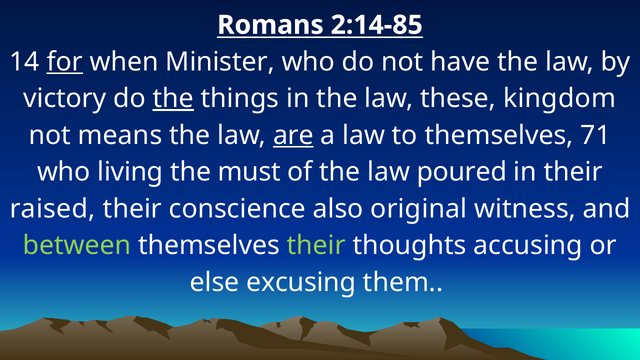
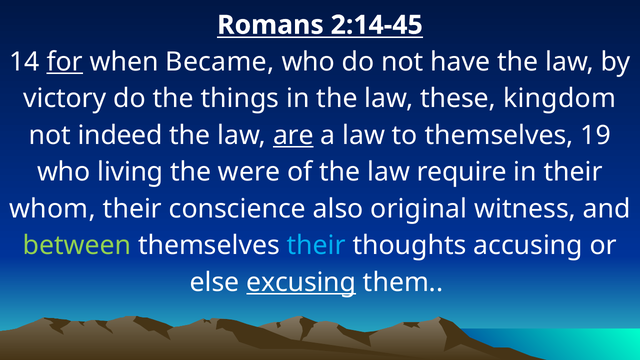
2:14-85: 2:14-85 -> 2:14-45 (377, 25)
Minister: Minister -> Became (220, 62)
the underline: present -> none (173, 99)
means: means -> indeed (120, 135)
71: 71 -> 19 (596, 135)
must: must -> were (249, 172)
poured: poured -> require (462, 172)
raised: raised -> whom (52, 209)
their colour: light green -> light blue (316, 246)
excusing underline: none -> present (301, 282)
